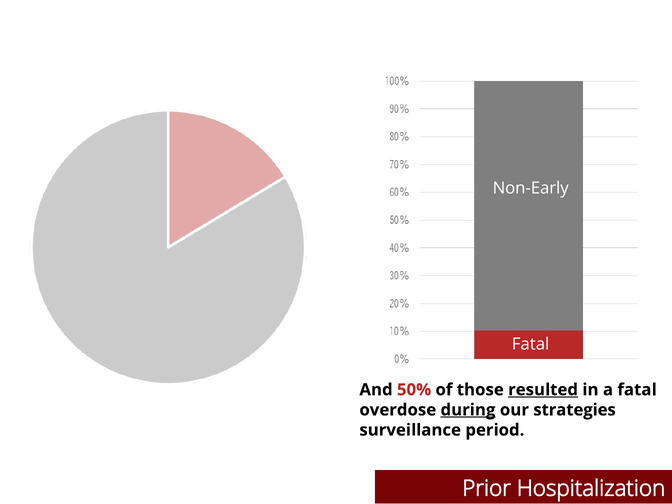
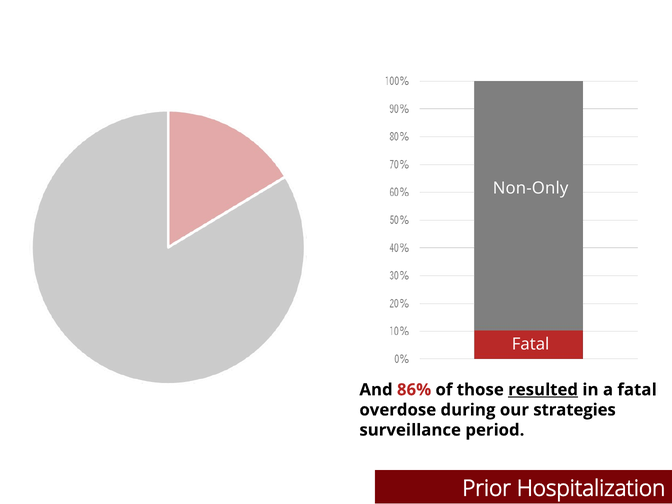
Non-Early: Non-Early -> Non-Only (531, 188)
50%: 50% -> 86% (414, 390)
during underline: present -> none (468, 410)
